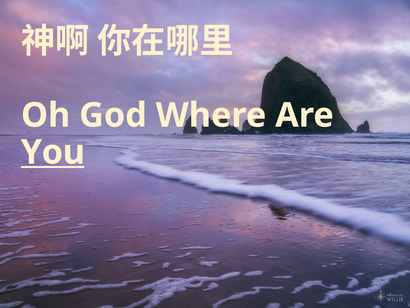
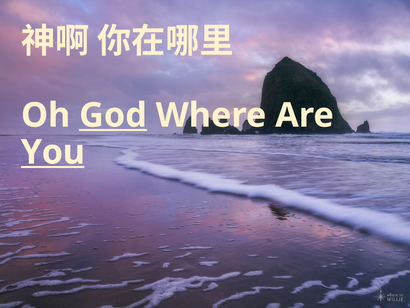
God underline: none -> present (113, 115)
